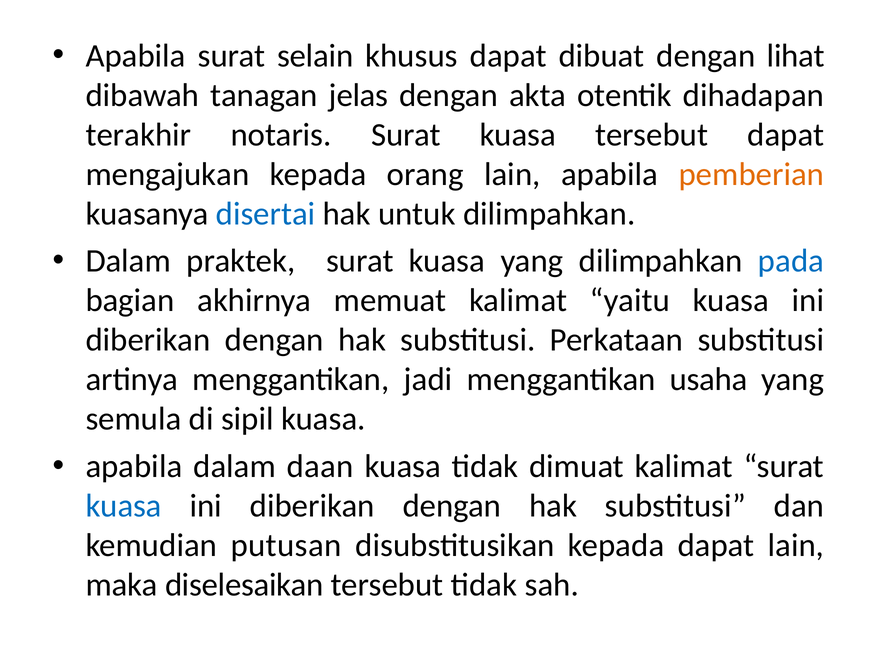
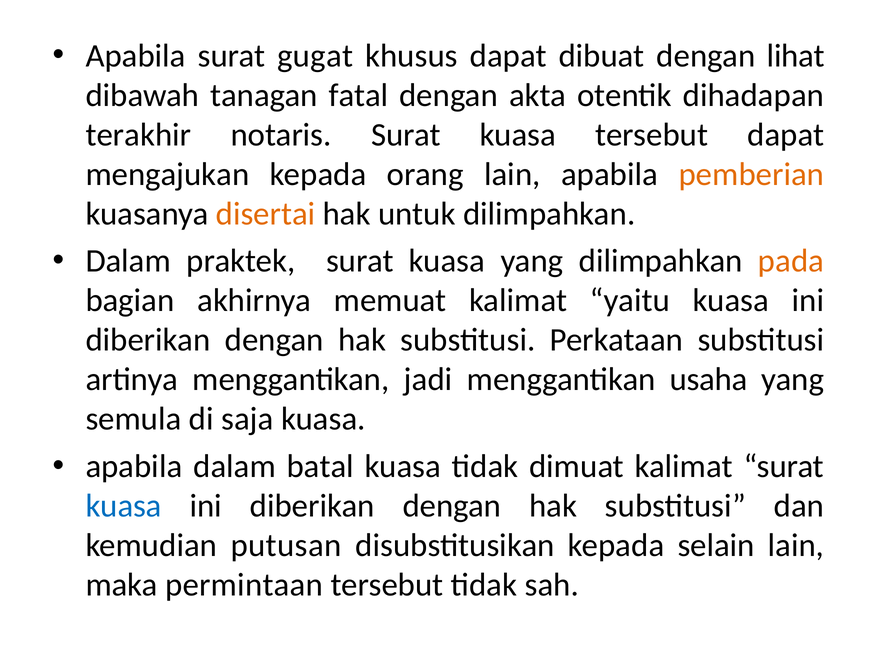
selain: selain -> gugat (315, 56)
jelas: jelas -> fatal (359, 95)
disertai colour: blue -> orange (266, 214)
pada colour: blue -> orange (791, 261)
sipil: sipil -> saja (247, 419)
daan: daan -> batal (320, 466)
kepada dapat: dapat -> selain (716, 545)
diselesaikan: diselesaikan -> permintaan (244, 585)
